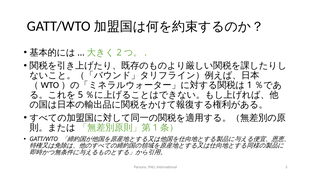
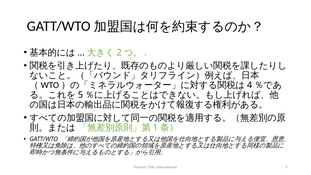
1: 1 -> 4 (250, 85)
